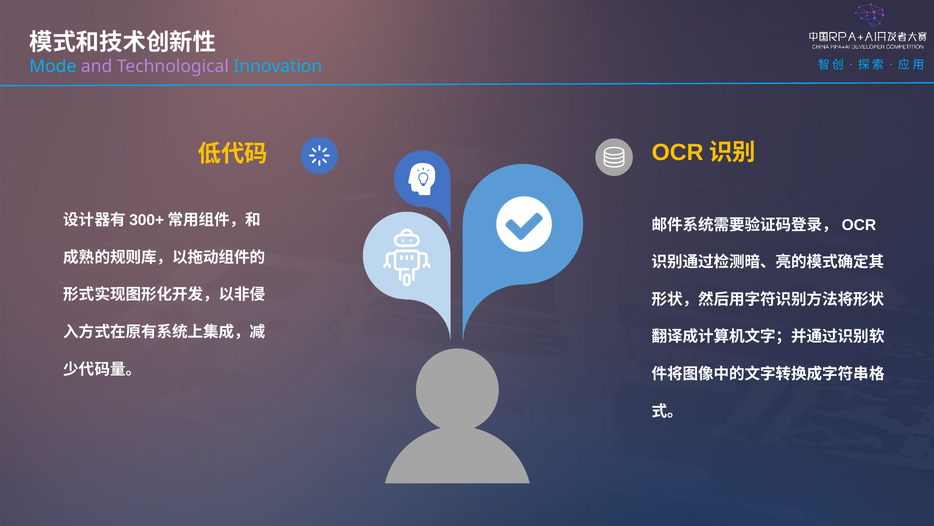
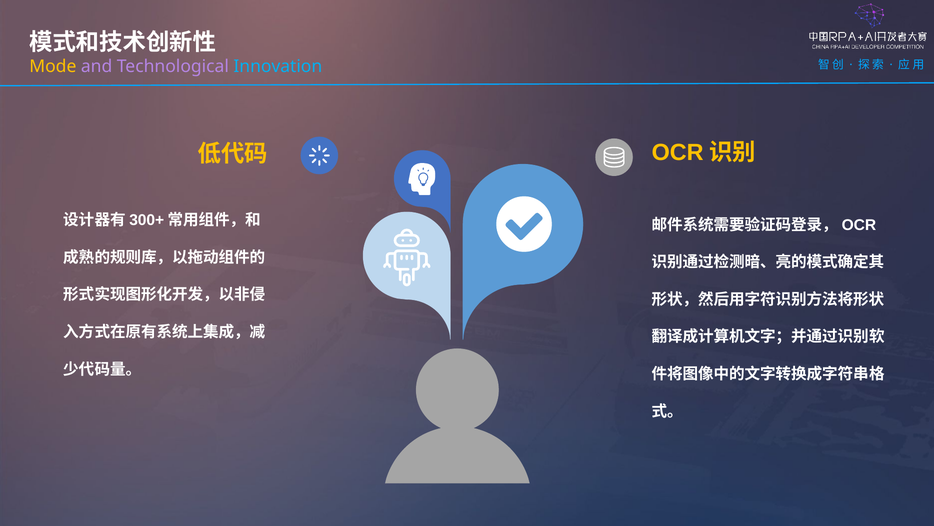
Mode colour: light blue -> yellow (53, 66)
